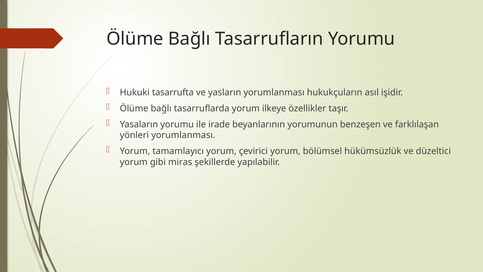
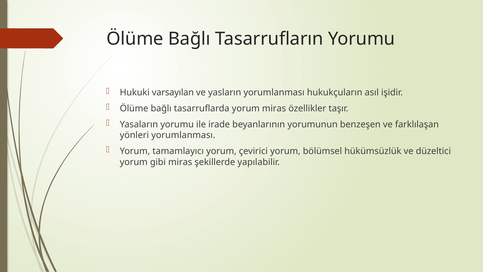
tasarrufta: tasarrufta -> varsayılan (173, 92)
yorum ilkeye: ilkeye -> miras (274, 108)
